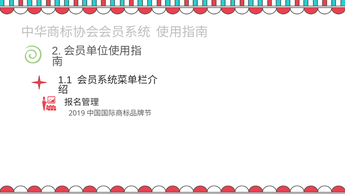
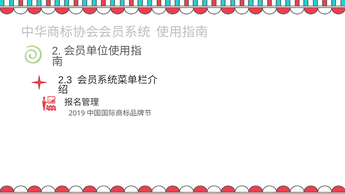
1.1: 1.1 -> 2.3 (65, 80)
